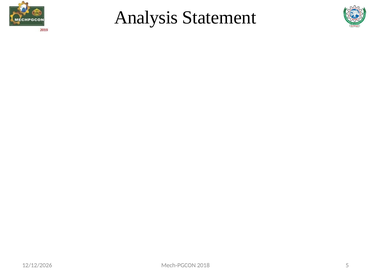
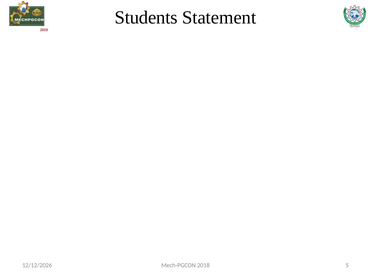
Analysis: Analysis -> Students (146, 17)
